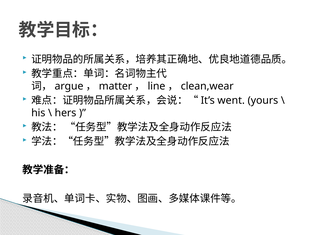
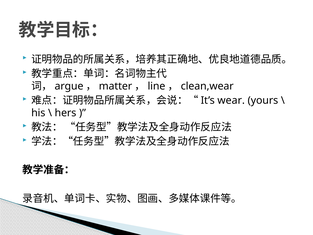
went: went -> wear (231, 100)
